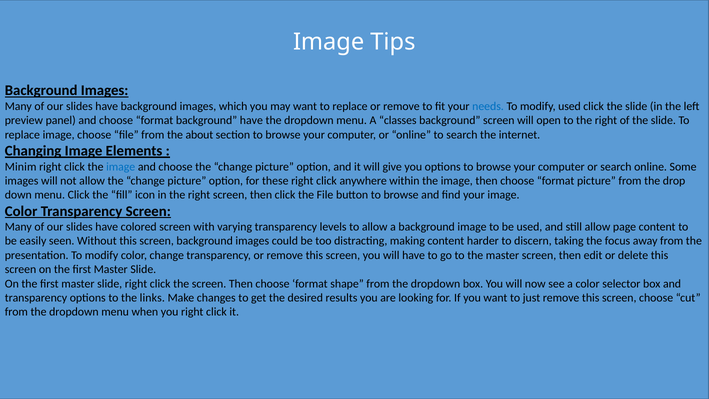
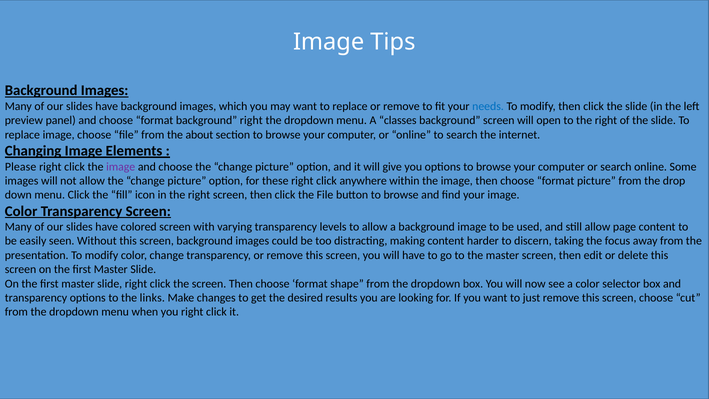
modify used: used -> then (569, 106)
background have: have -> right (251, 120)
Minim: Minim -> Please (21, 167)
image colour: blue -> purple (121, 167)
